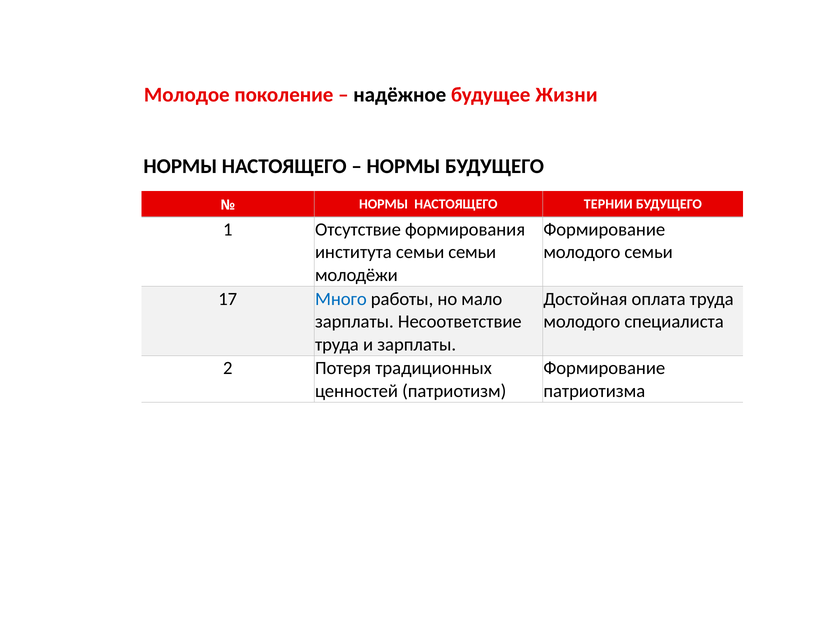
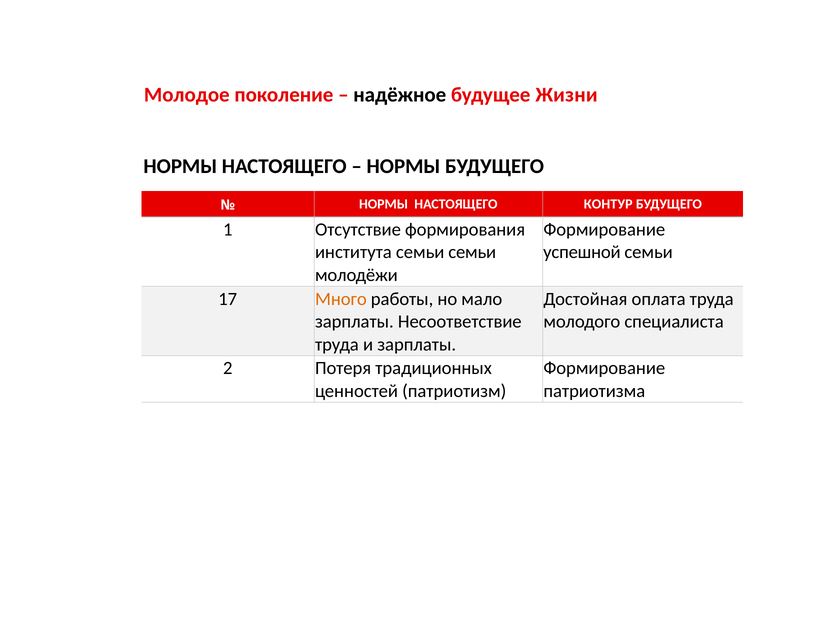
ТЕРНИИ: ТЕРНИИ -> КОНТУР (608, 204)
молодого: молодого -> успешной (582, 252)
Много colour: blue -> orange (341, 299)
